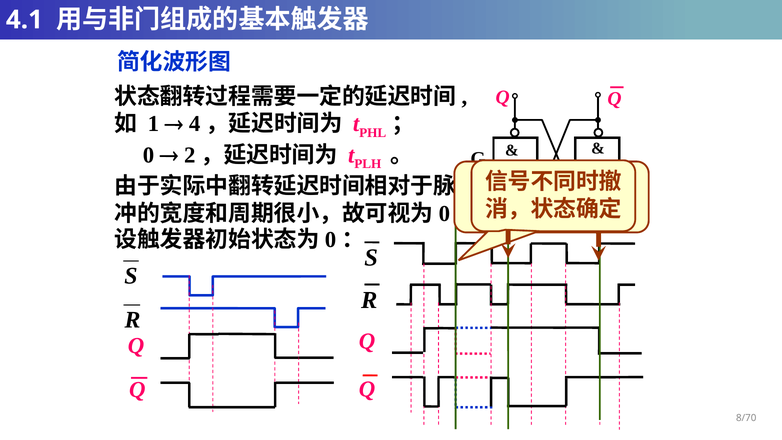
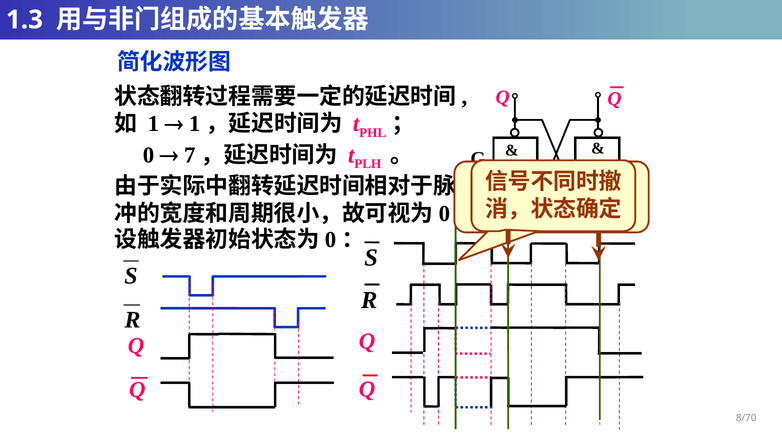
4.1: 4.1 -> 1.3 (24, 20)
4: 4 -> 1 (195, 124)
2: 2 -> 7 (190, 155)
